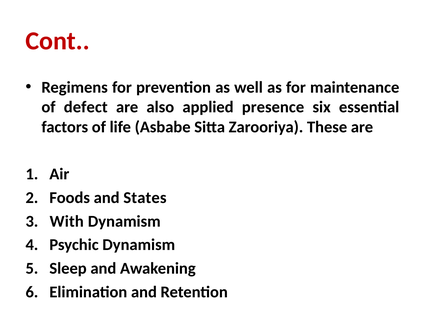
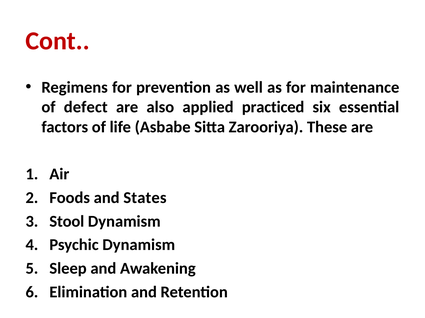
presence: presence -> practiced (273, 107)
With: With -> Stool (67, 222)
